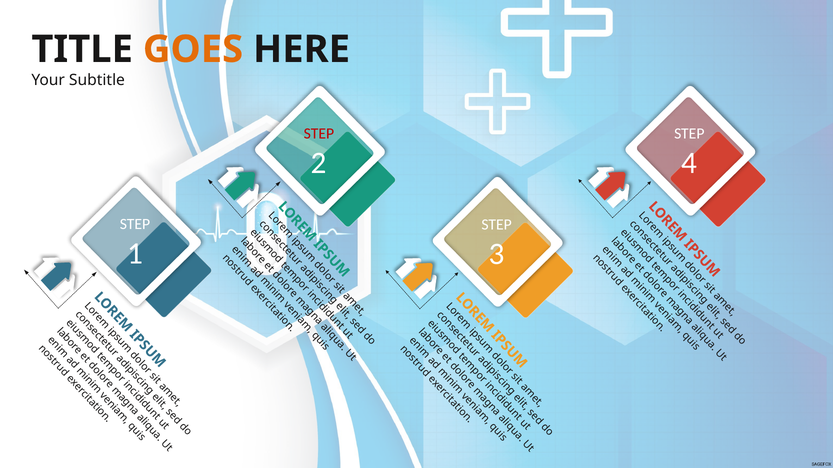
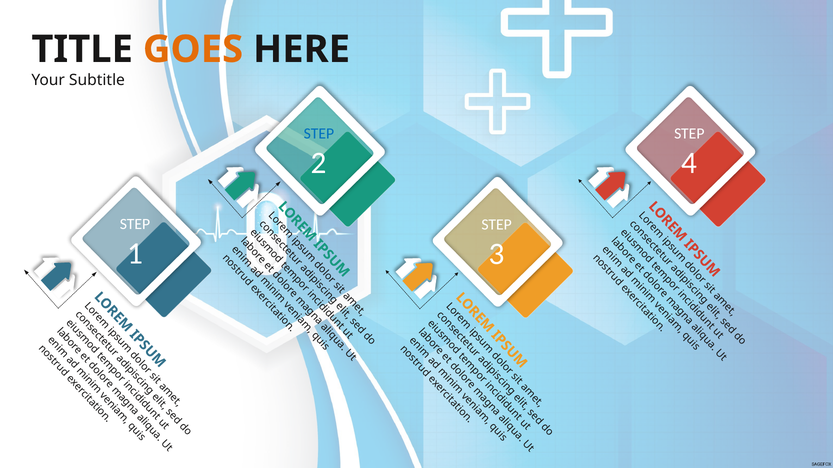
STEP colour: red -> blue (319, 134)
